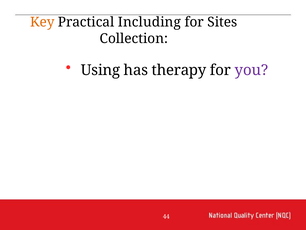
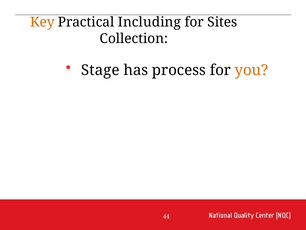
Using: Using -> Stage (100, 70)
therapy: therapy -> process (179, 70)
you colour: purple -> orange (251, 70)
